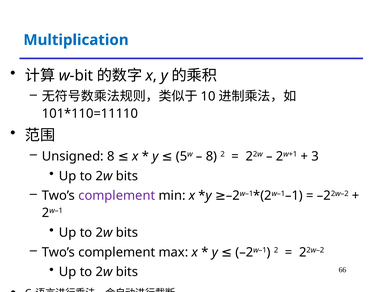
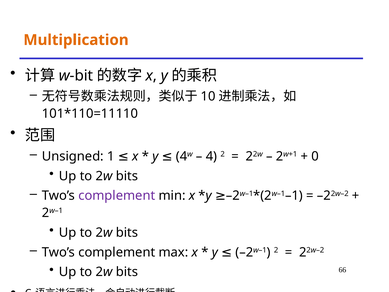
Multiplication colour: blue -> orange (76, 40)
Unsigned 8: 8 -> 1 (111, 156)
y 5: 5 -> 4 (182, 156)
8: 8 -> 4 (211, 156)
3: 3 -> 0 (315, 156)
